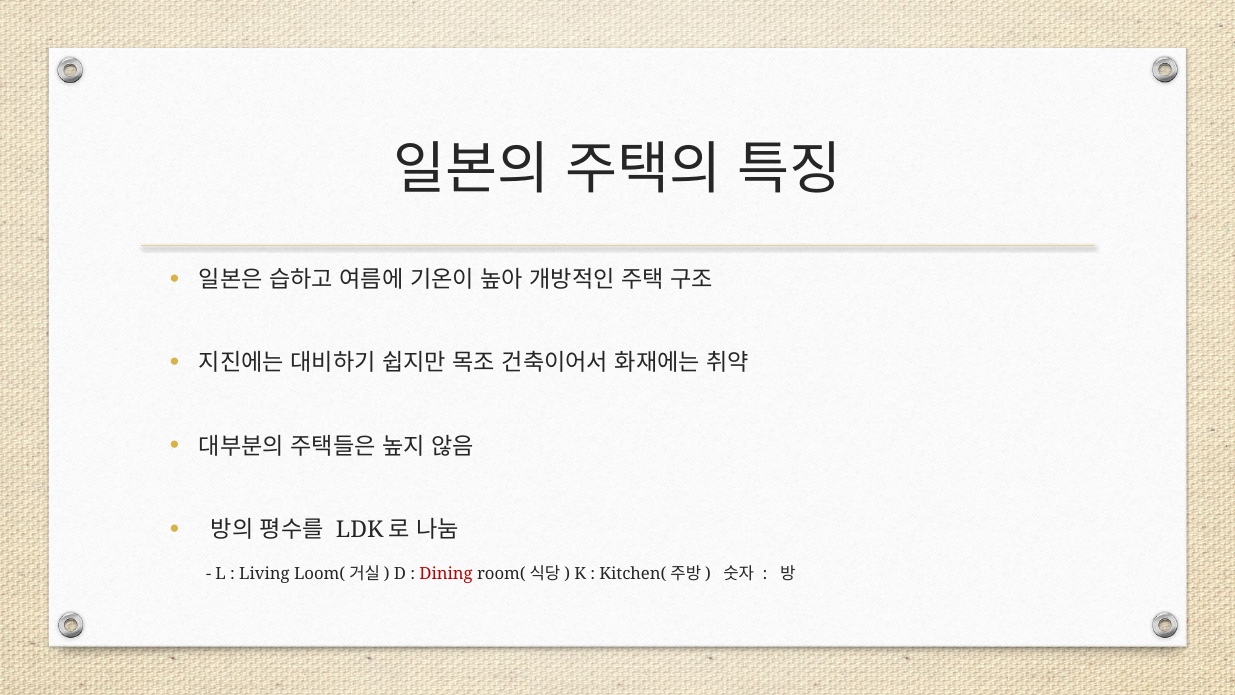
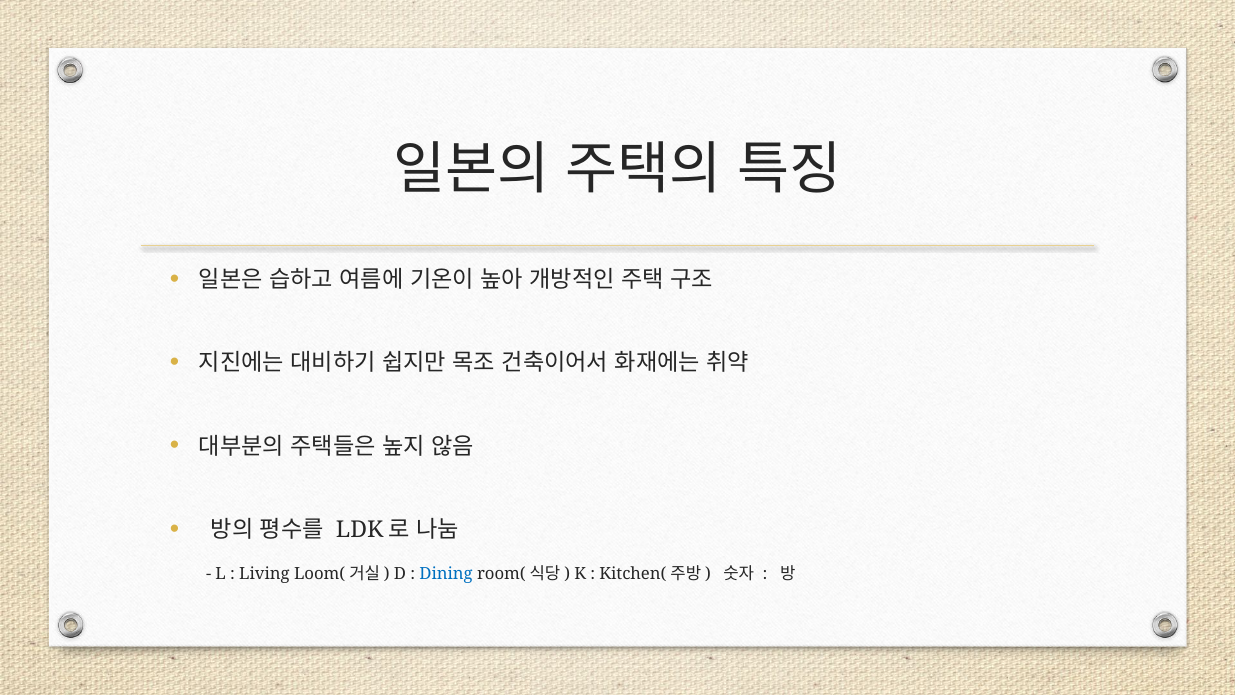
Dining colour: red -> blue (446, 573)
